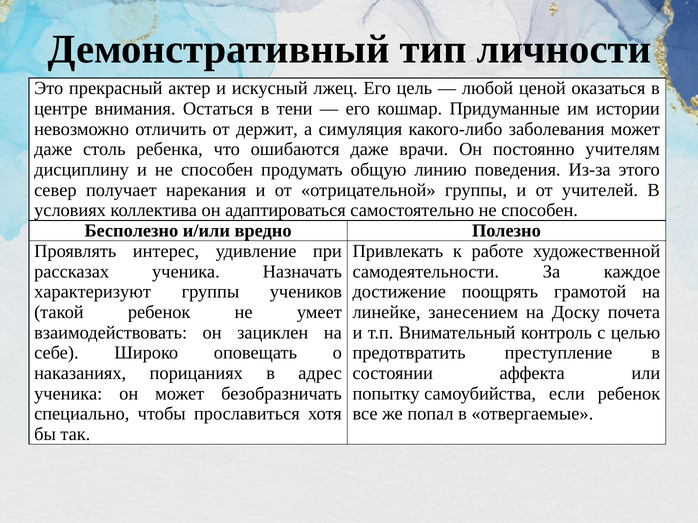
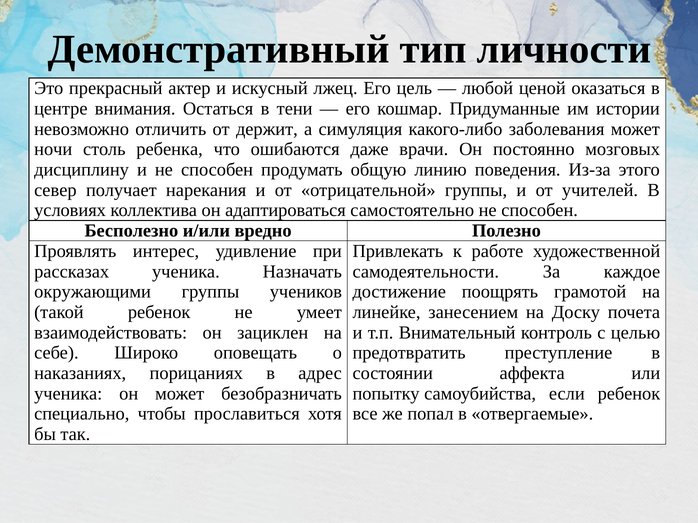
даже: даже -> ночи (53, 150)
учителям: учителям -> мозговых (623, 150)
характеризуют: характеризуют -> окружающими (93, 292)
